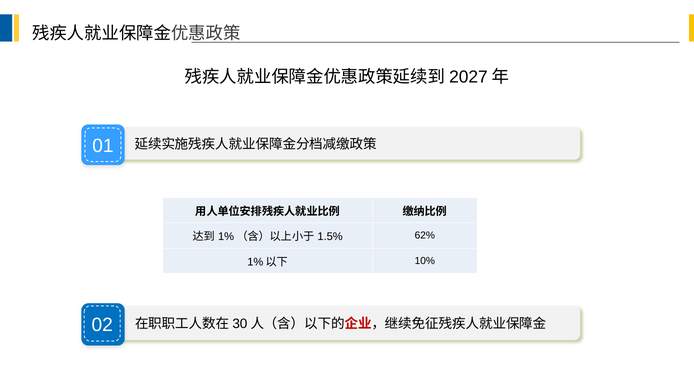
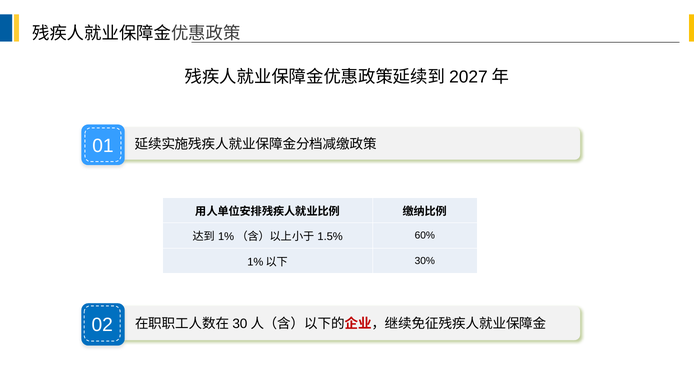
62%: 62% -> 60% (425, 236)
10%: 10% -> 30% (425, 261)
